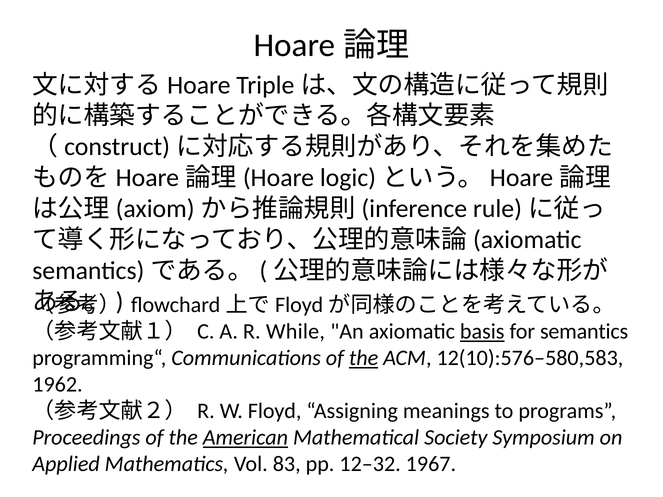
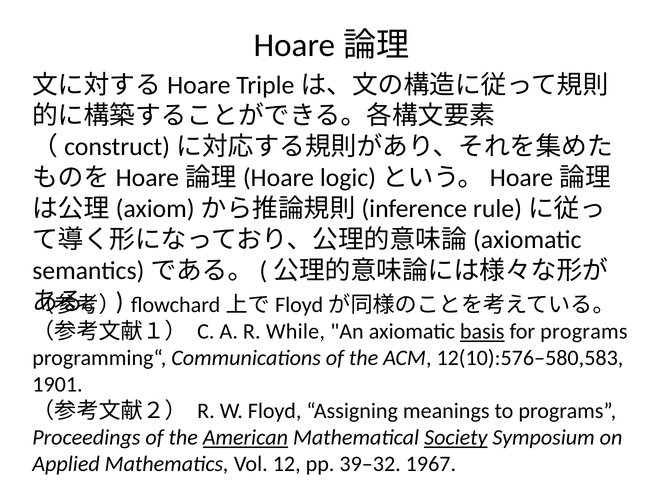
for semantics: semantics -> programs (584, 332)
the underline: present -> none (364, 358)
1962: 1962 -> 1901 (58, 385)
Society underline: none -> present (456, 438)
83: 83 -> 12 (287, 464)
12–32: 12–32 -> 39–32 (370, 464)
